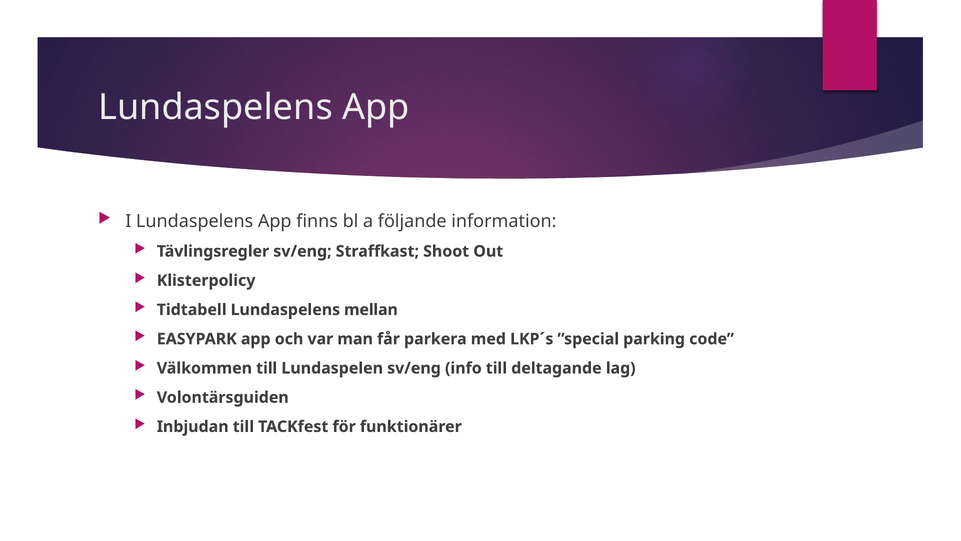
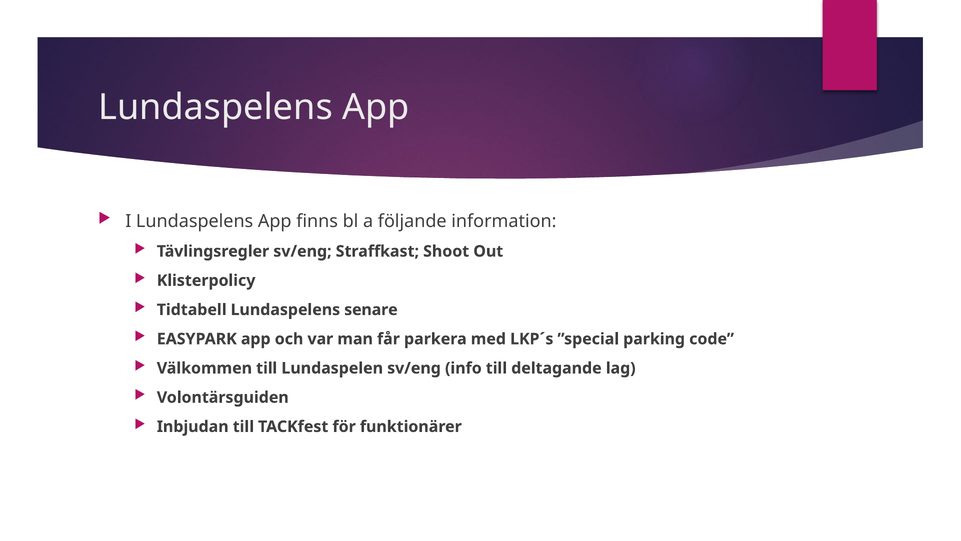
mellan: mellan -> senare (371, 310)
